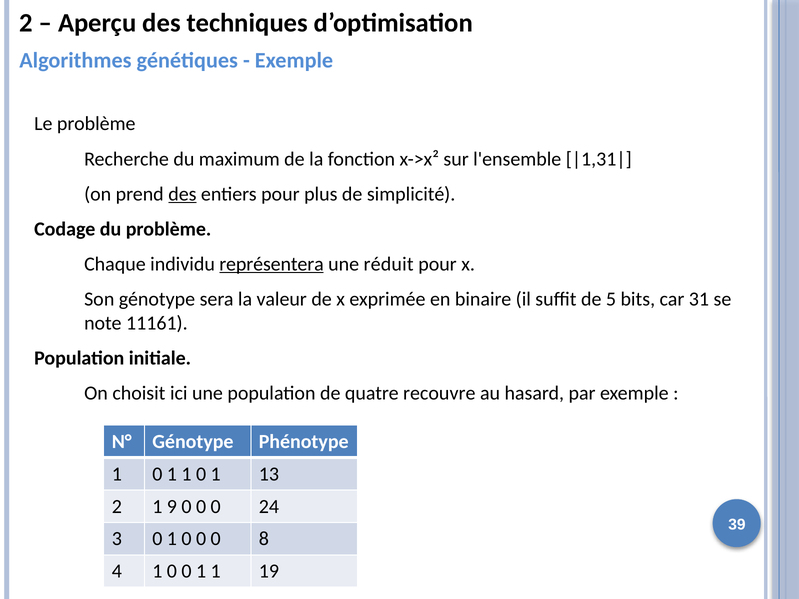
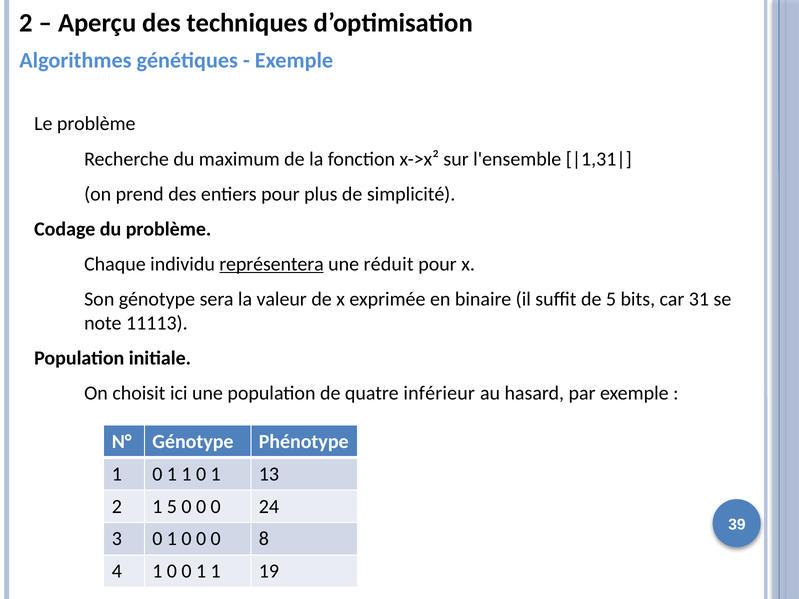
des underline: present -> none (182, 194)
11161: 11161 -> 11113 (157, 323)
recouvre: recouvre -> inférieur (439, 393)
1 9: 9 -> 5 (172, 507)
